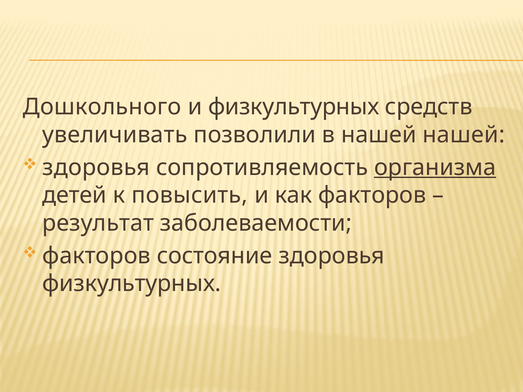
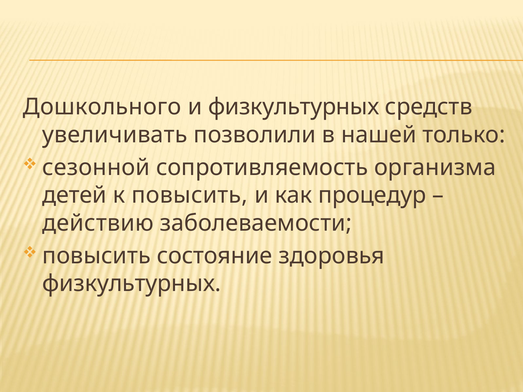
нашей нашей: нашей -> только (464, 135)
здоровья: здоровья -> сезонной (96, 167)
организма underline: present -> none (435, 167)
как факторов: факторов -> процедур (372, 195)
результат: результат -> действию (98, 223)
факторов: факторов -> повысить (96, 256)
